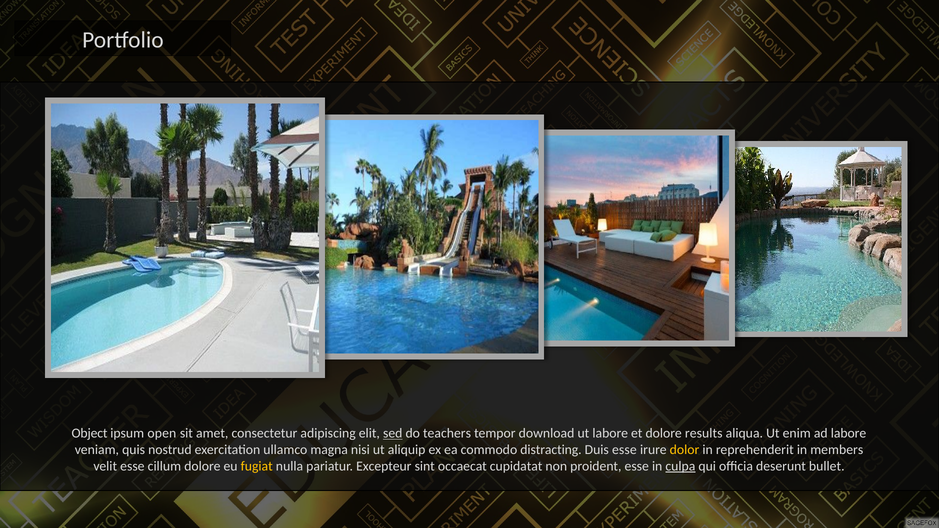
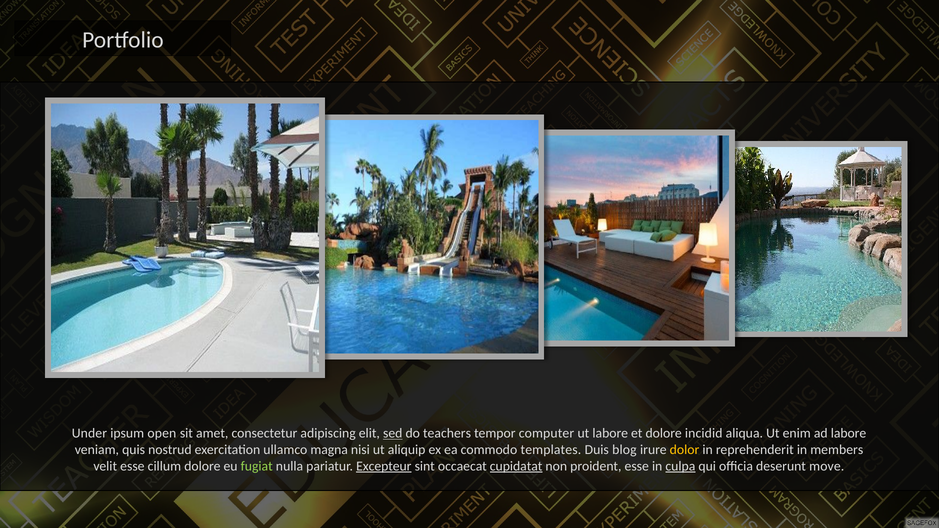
Object: Object -> Under (89, 433)
download: download -> computer (546, 433)
results: results -> incidid (704, 433)
distracting: distracting -> templates (551, 450)
Duis esse: esse -> blog (624, 450)
fugiat colour: yellow -> light green (257, 466)
Excepteur underline: none -> present (384, 466)
cupidatat underline: none -> present (516, 466)
bullet: bullet -> move (827, 466)
